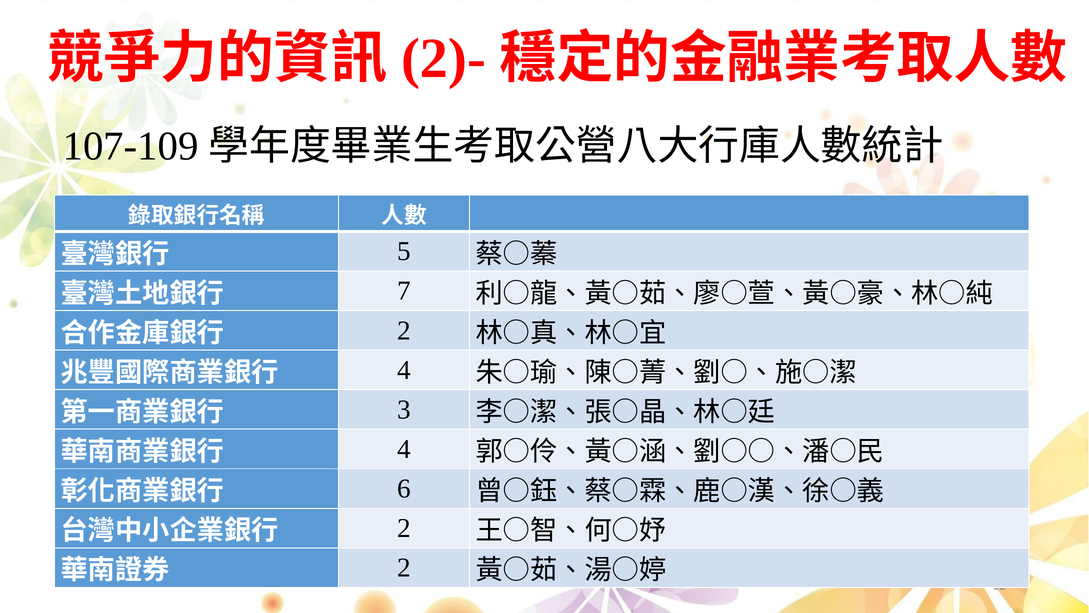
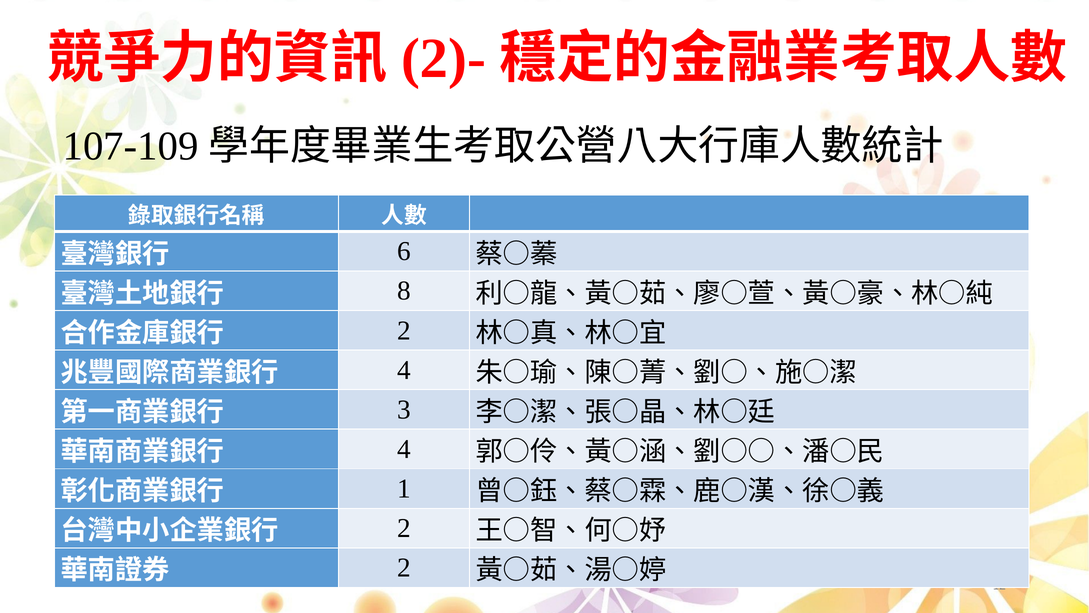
5: 5 -> 6 (404, 251)
7: 7 -> 8 (404, 291)
6: 6 -> 1 (404, 488)
